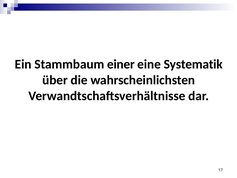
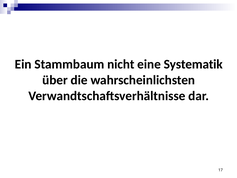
einer: einer -> nicht (121, 64)
